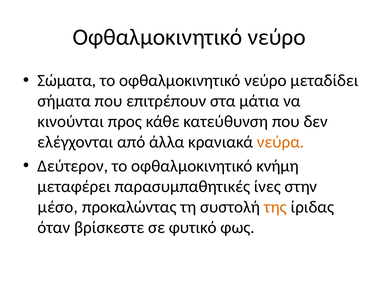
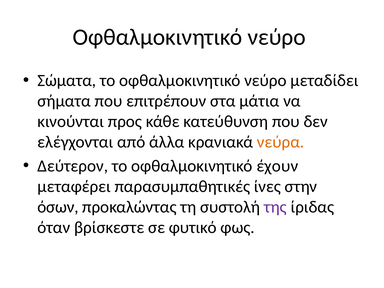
κνήμη: κνήμη -> έχουν (277, 166)
μέσο: μέσο -> όσων (58, 207)
της colour: orange -> purple (275, 207)
